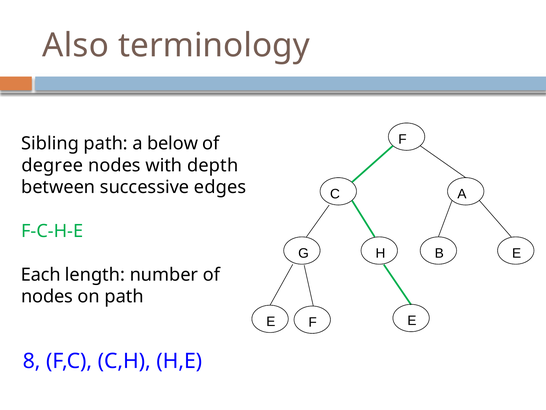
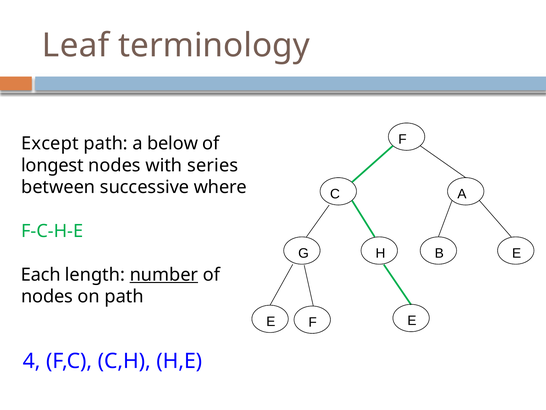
Also: Also -> Leaf (76, 46)
Sibling: Sibling -> Except (50, 143)
degree: degree -> longest (52, 165)
depth: depth -> series (213, 165)
edges: edges -> where (220, 187)
number underline: none -> present (164, 274)
8: 8 -> 4 (32, 361)
